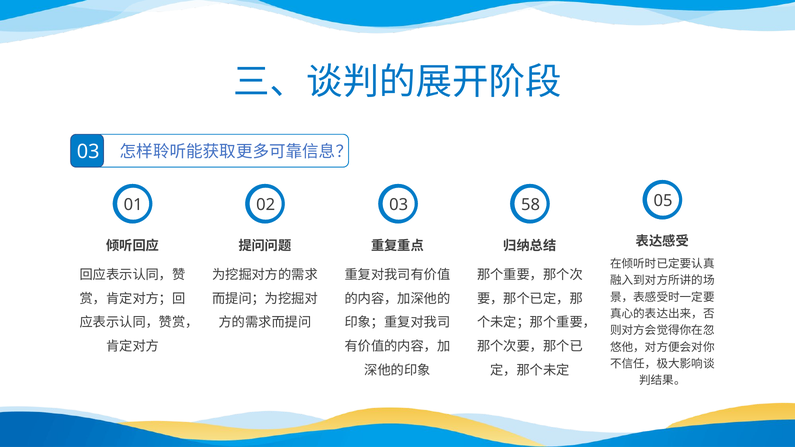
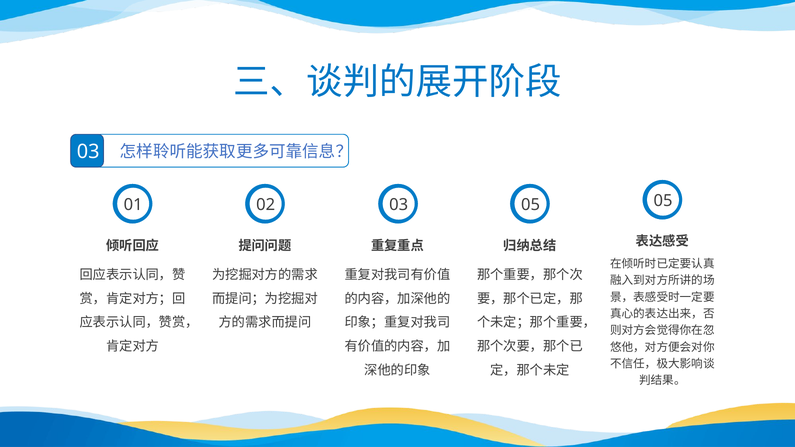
01 58: 58 -> 05 (531, 205)
